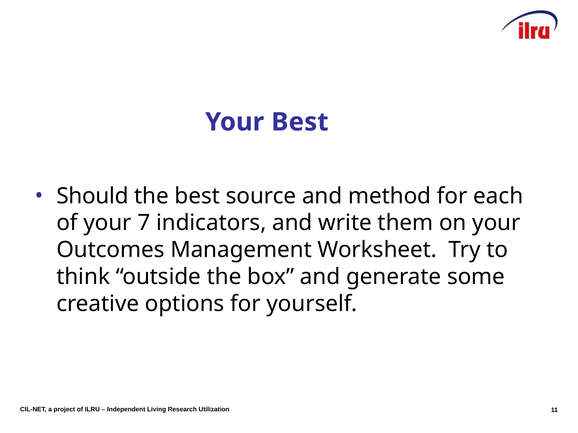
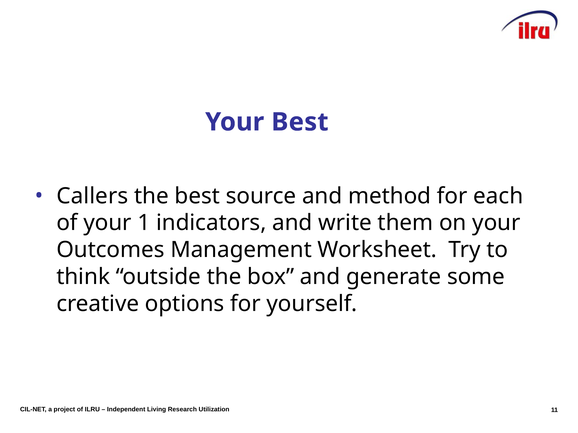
Should: Should -> Callers (92, 196)
7: 7 -> 1 (144, 223)
